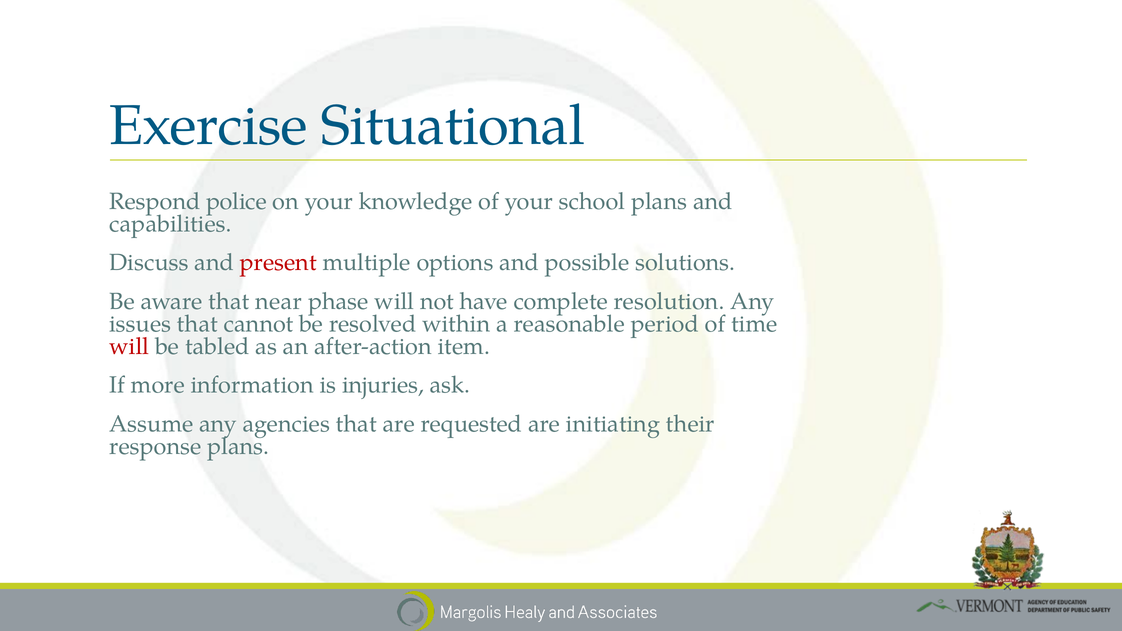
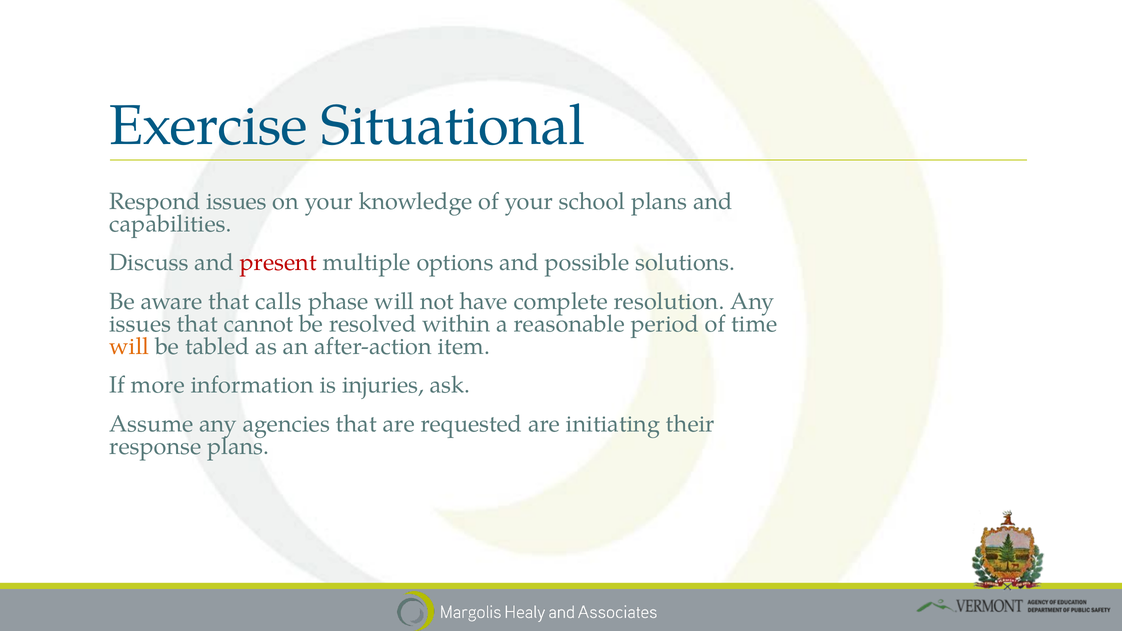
Respond police: police -> issues (236, 201)
near: near -> calls (279, 302)
will colour: red -> orange (129, 346)
